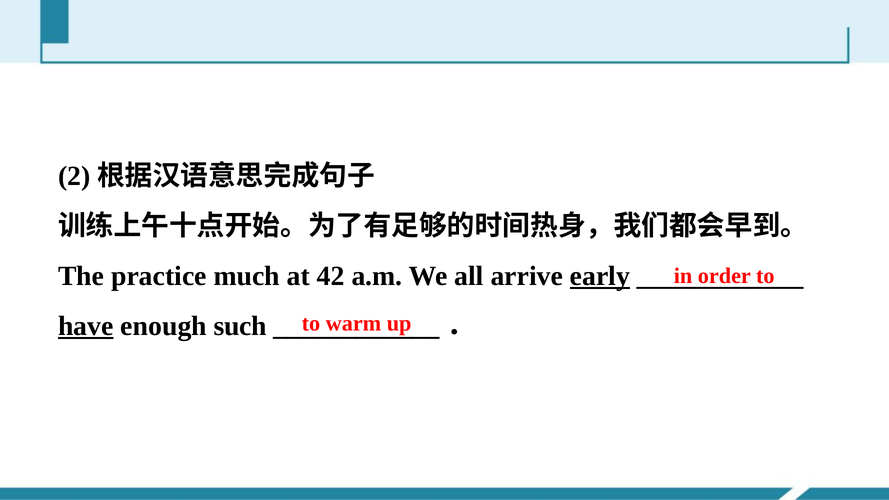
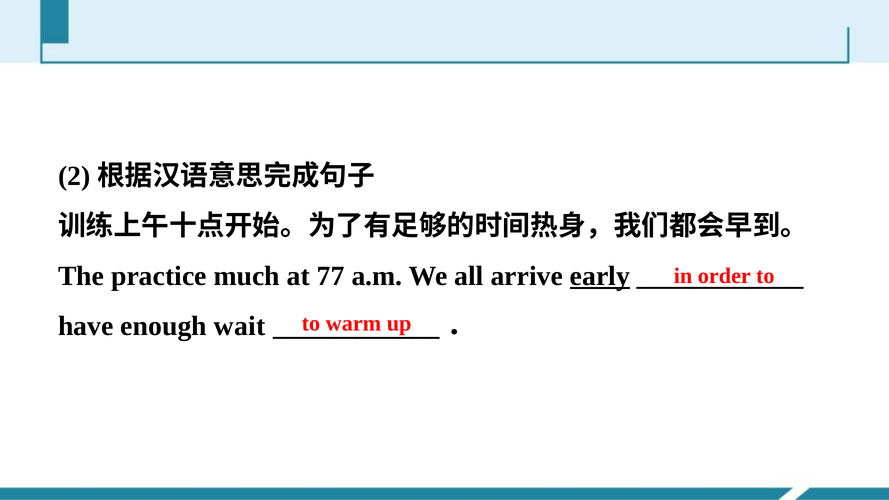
42: 42 -> 77 (331, 276)
have underline: present -> none (86, 326)
such: such -> wait (240, 326)
